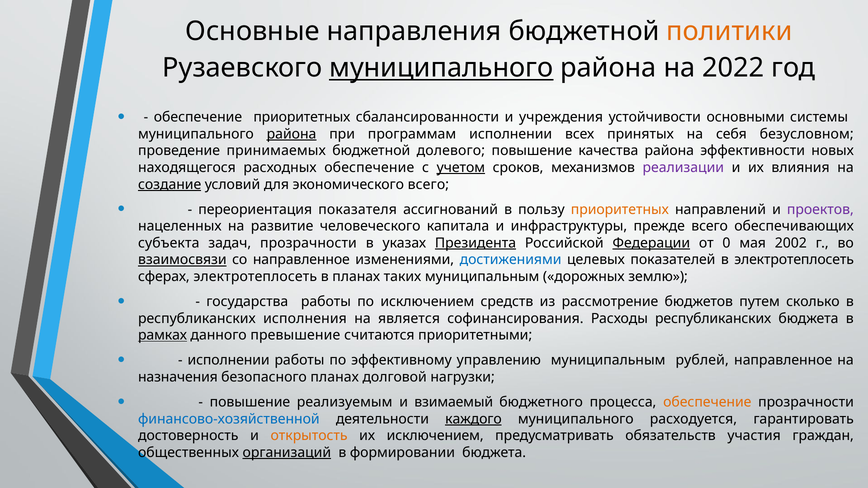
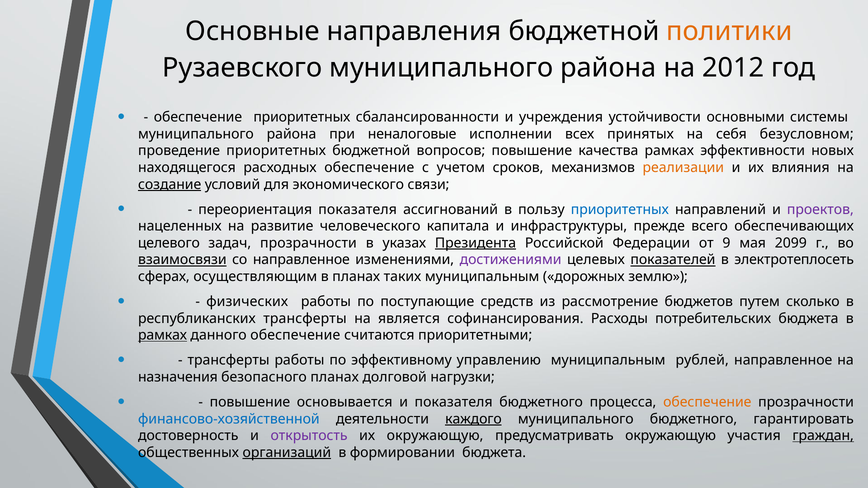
муниципального underline: present -> none (441, 68)
2022: 2022 -> 2012 (733, 68)
района underline: present -> none (292, 134)
программам: программам -> неналоговые (412, 134)
проведение принимаемых: принимаемых -> приоритетных (276, 151)
долевого: долевого -> вопросов (451, 151)
качества района: района -> рамках (669, 151)
учетом underline: present -> none (461, 168)
реализации colour: purple -> orange (683, 168)
экономического всего: всего -> связи (428, 184)
приоритетных colour: orange -> blue (620, 210)
субъекта: субъекта -> целевого (169, 243)
Федерации underline: present -> none (651, 243)
0: 0 -> 9 (726, 243)
2002: 2002 -> 2099 (791, 243)
достижениями colour: blue -> purple (511, 260)
показателей underline: none -> present (673, 260)
сферах электротеплосеть: электротеплосеть -> осуществляющим (255, 277)
государства: государства -> физических (247, 302)
по исключением: исключением -> поступающие (427, 302)
республиканских исполнения: исполнения -> трансферты (305, 319)
Расходы республиканских: республиканских -> потребительских (713, 319)
данного превышение: превышение -> обеспечение (295, 335)
исполнении: исполнении -> трансферты (229, 360)
реализуемым: реализуемым -> основывается (345, 402)
и взимаемый: взимаемый -> показателя (454, 402)
муниципального расходуется: расходуется -> бюджетного (693, 419)
открытость colour: orange -> purple (309, 436)
их исключением: исключением -> окружающую (435, 436)
предусматривать обязательств: обязательств -> окружающую (671, 436)
граждан underline: none -> present (823, 436)
